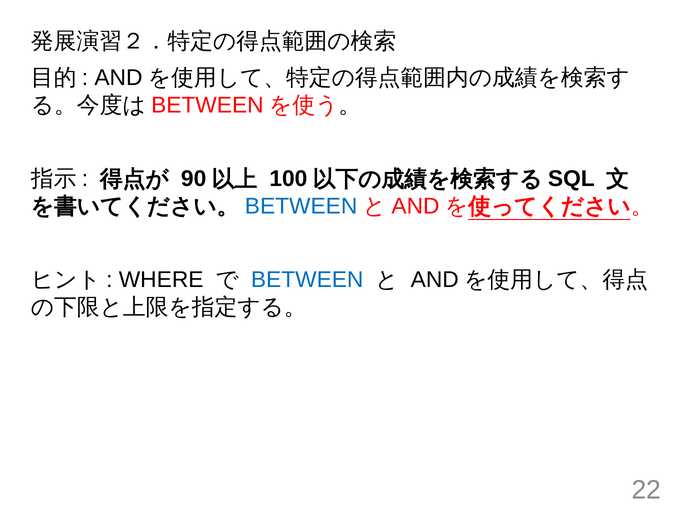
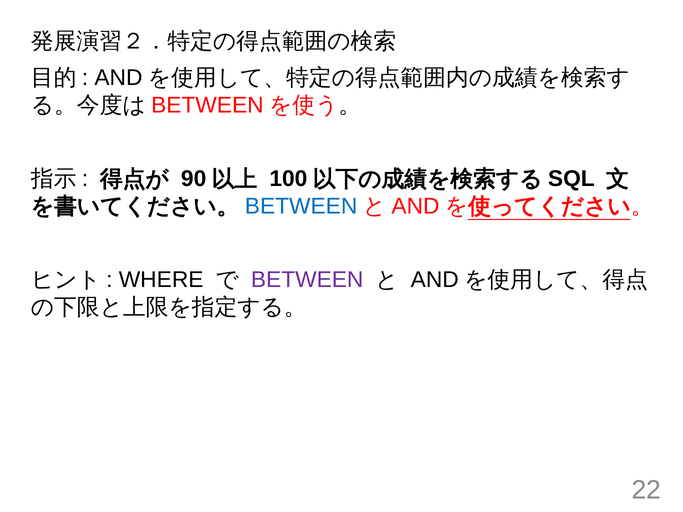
BETWEEN colour: blue -> purple (307, 280)
